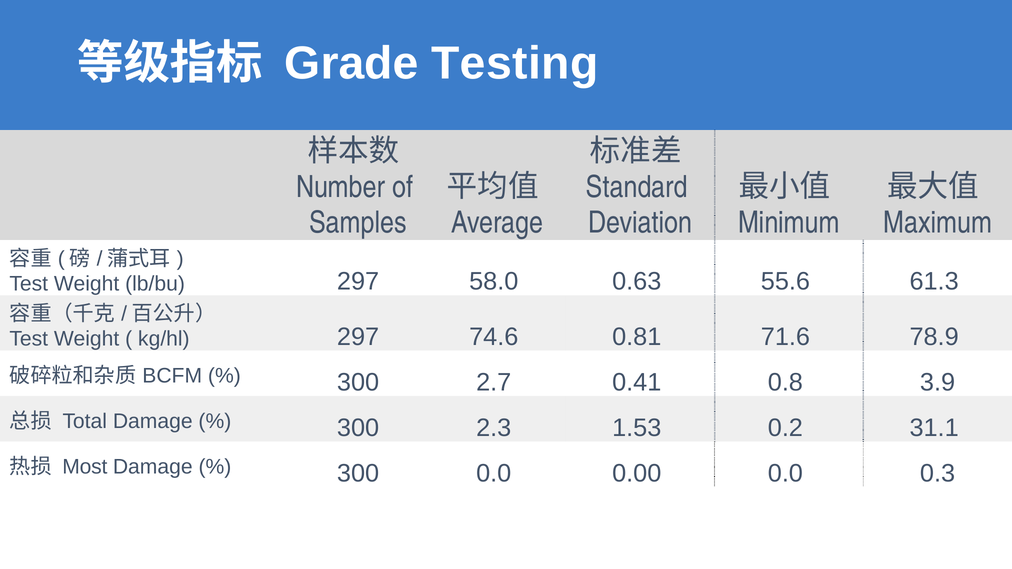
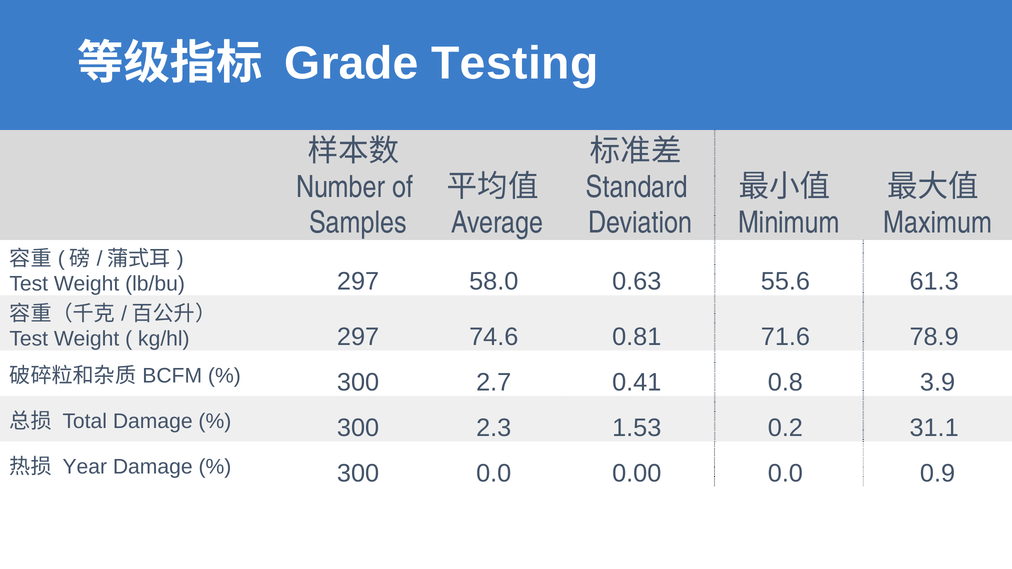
Most: Most -> Year (85, 467)
0.3: 0.3 -> 0.9 (938, 474)
